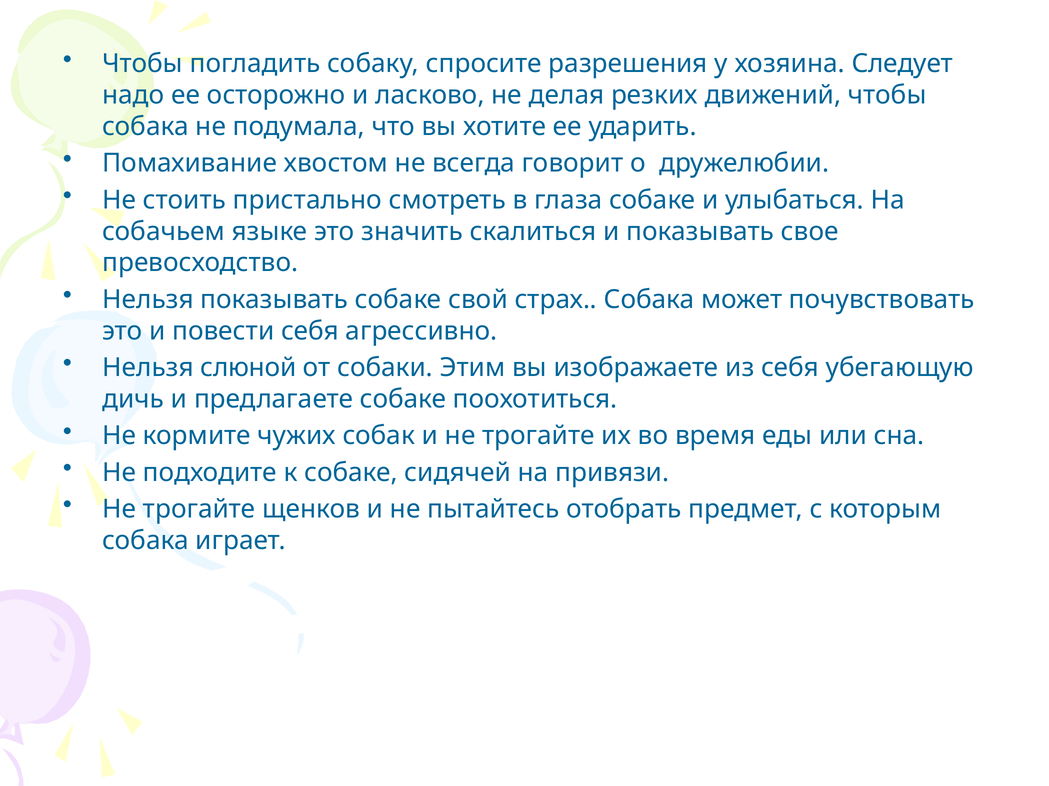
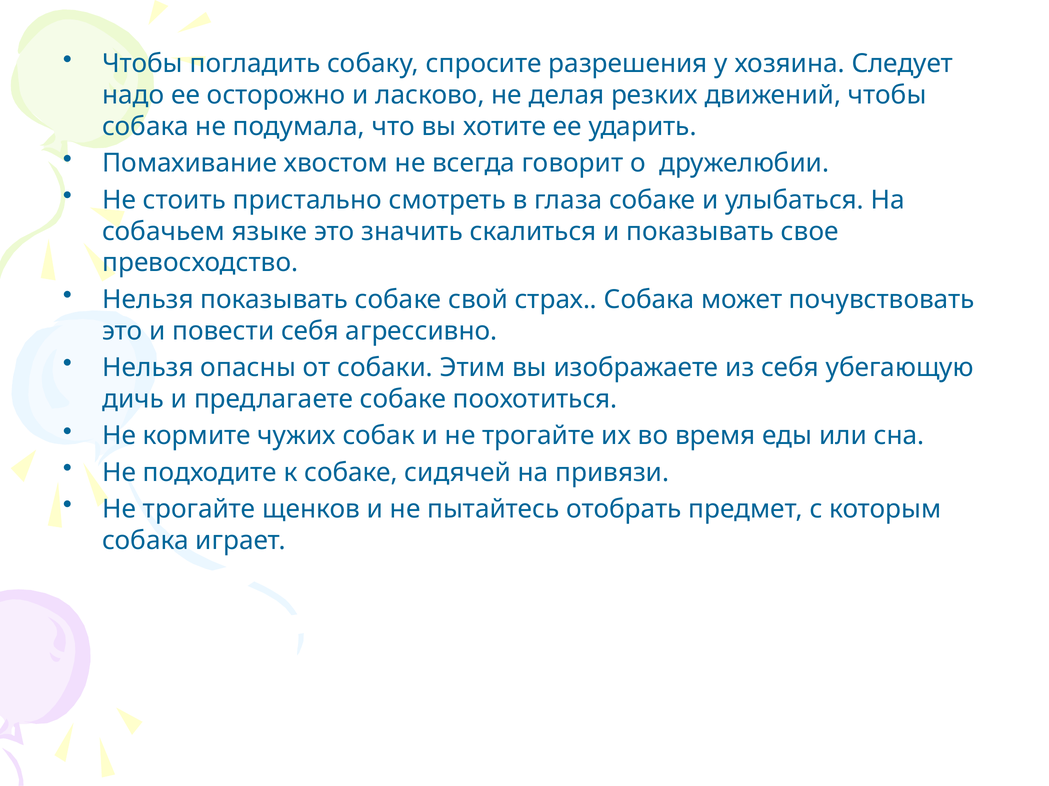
слюной: слюной -> опасны (248, 368)
